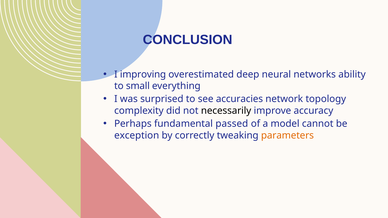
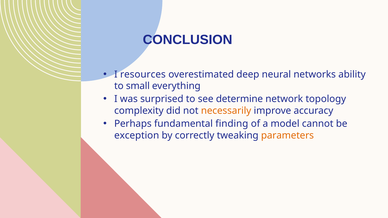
improving: improving -> resources (143, 74)
accuracies: accuracies -> determine (239, 99)
necessarily colour: black -> orange (226, 111)
passed: passed -> finding (232, 124)
